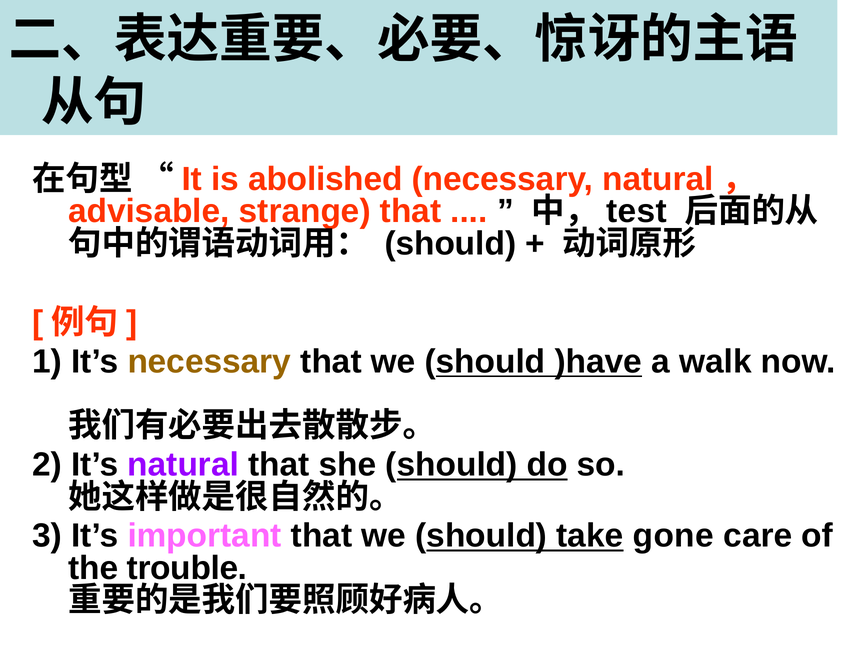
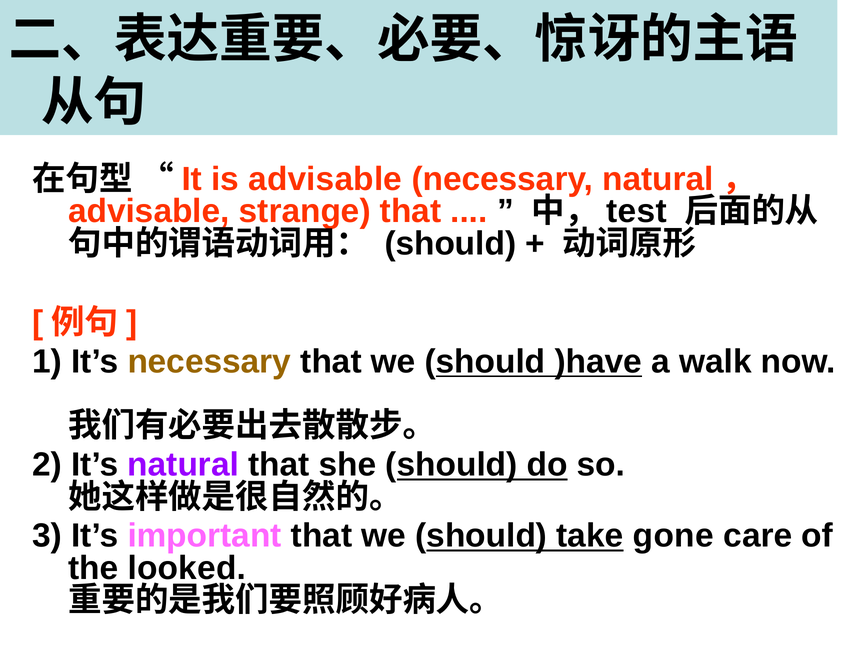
is abolished: abolished -> advisable (325, 179)
trouble: trouble -> looked (187, 568)
